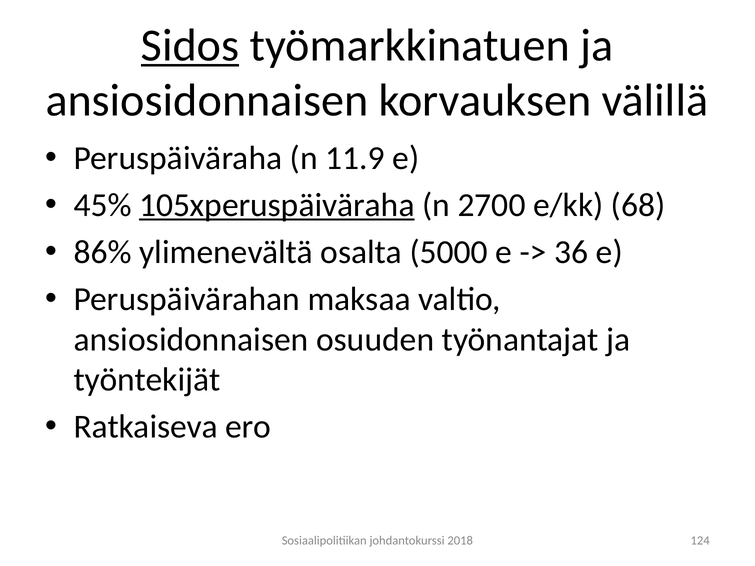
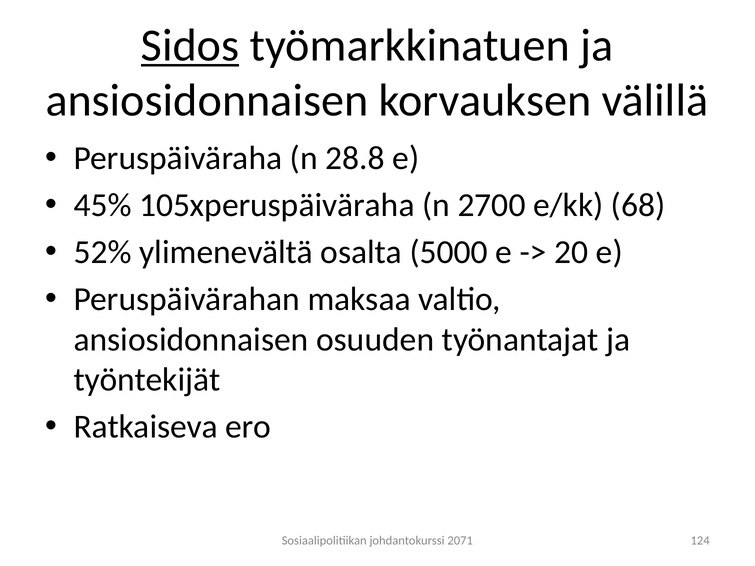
11.9: 11.9 -> 28.8 (355, 158)
105xperuspäiväraha underline: present -> none (277, 205)
86%: 86% -> 52% (103, 252)
36: 36 -> 20 (571, 252)
2018: 2018 -> 2071 (460, 541)
